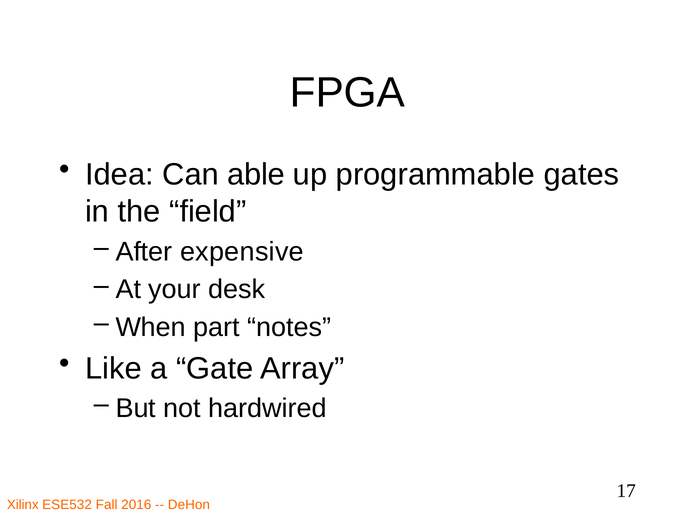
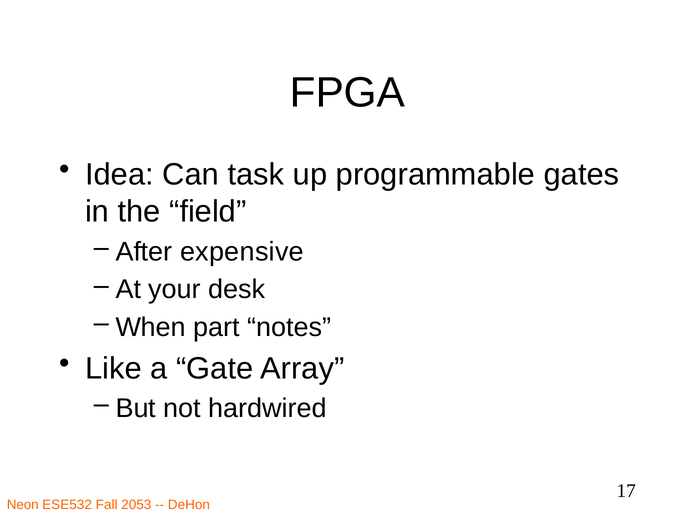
able: able -> task (256, 175)
Xilinx: Xilinx -> Neon (23, 505)
2016: 2016 -> 2053 (136, 505)
